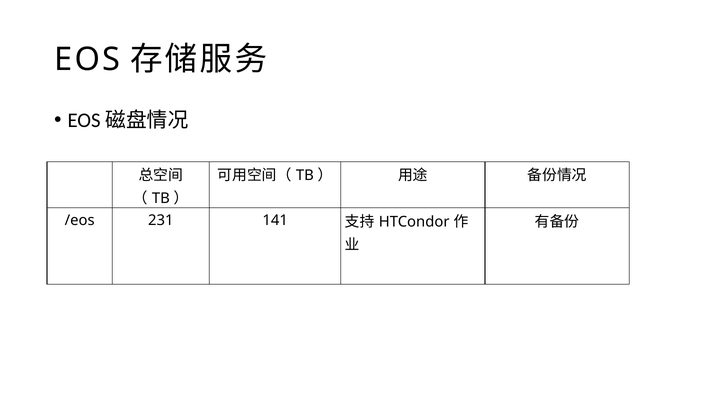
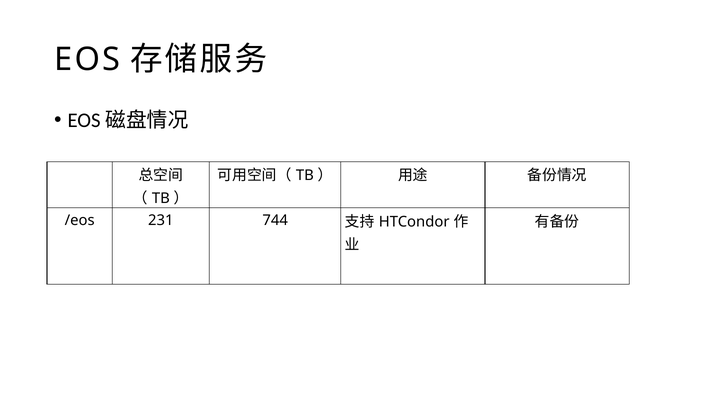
141: 141 -> 744 (275, 220)
